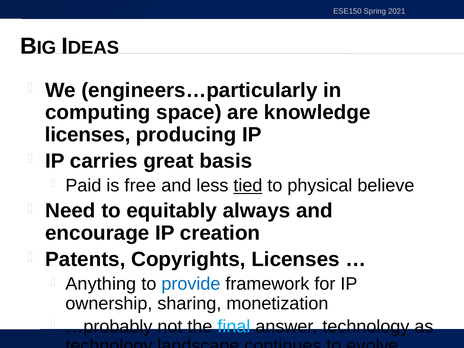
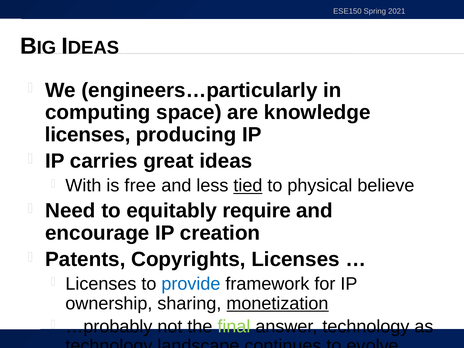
basis: basis -> ideas (226, 161)
Paid: Paid -> With (83, 186)
always: always -> require (257, 211)
Anything: Anything -> Licenses (101, 284)
monetization underline: none -> present (278, 303)
final colour: light blue -> light green (234, 327)
